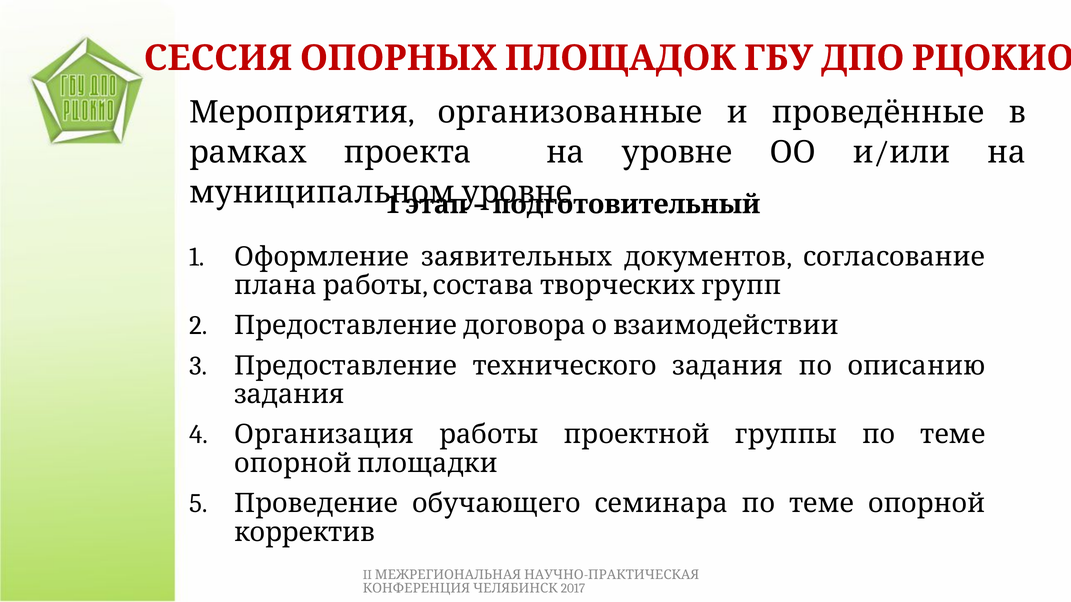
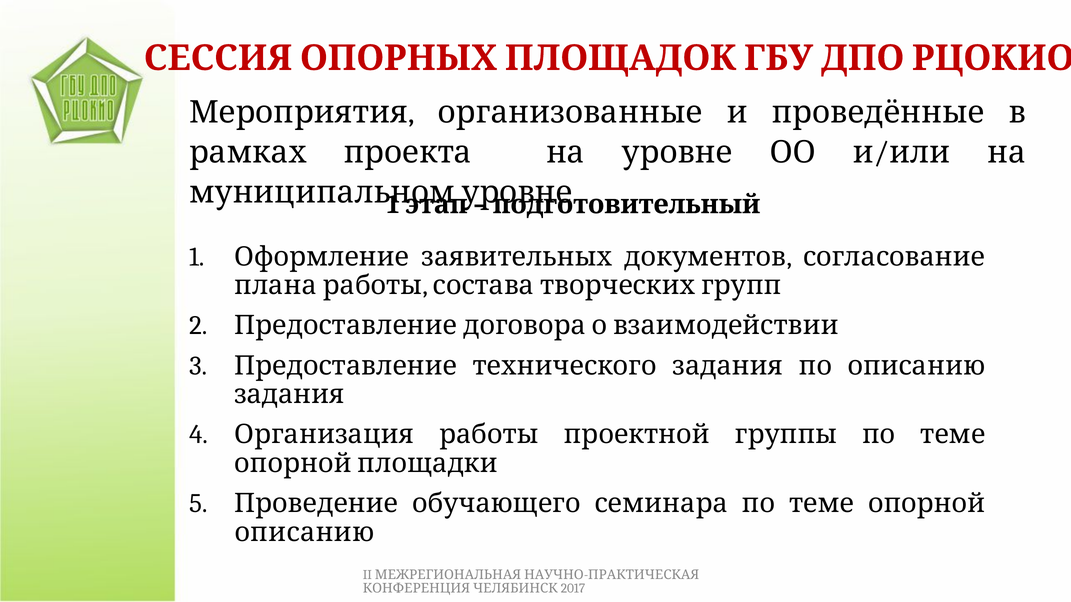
корректив: корректив -> описанию (304, 533)
